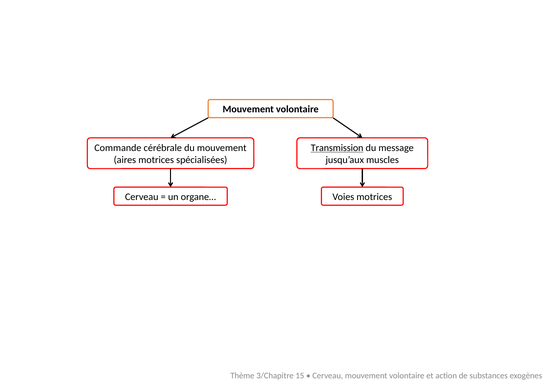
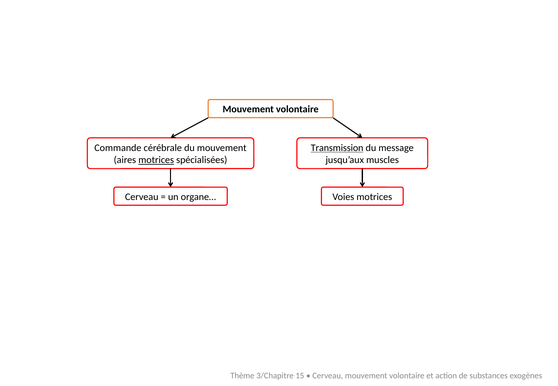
motrices underline: none -> present (156, 160)
